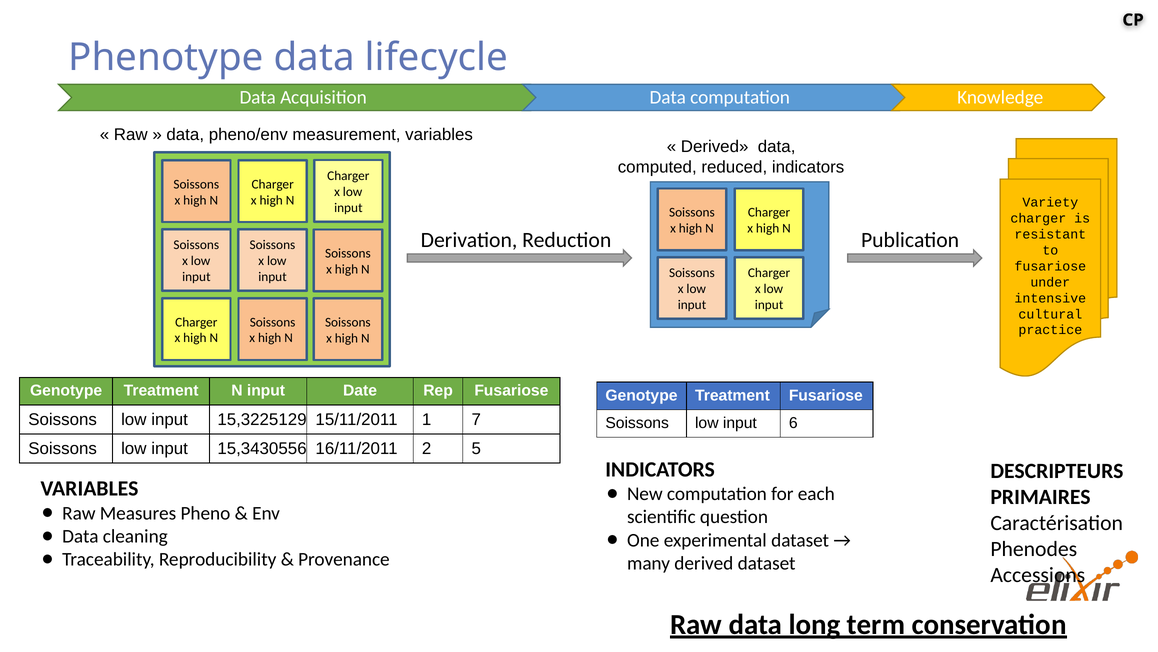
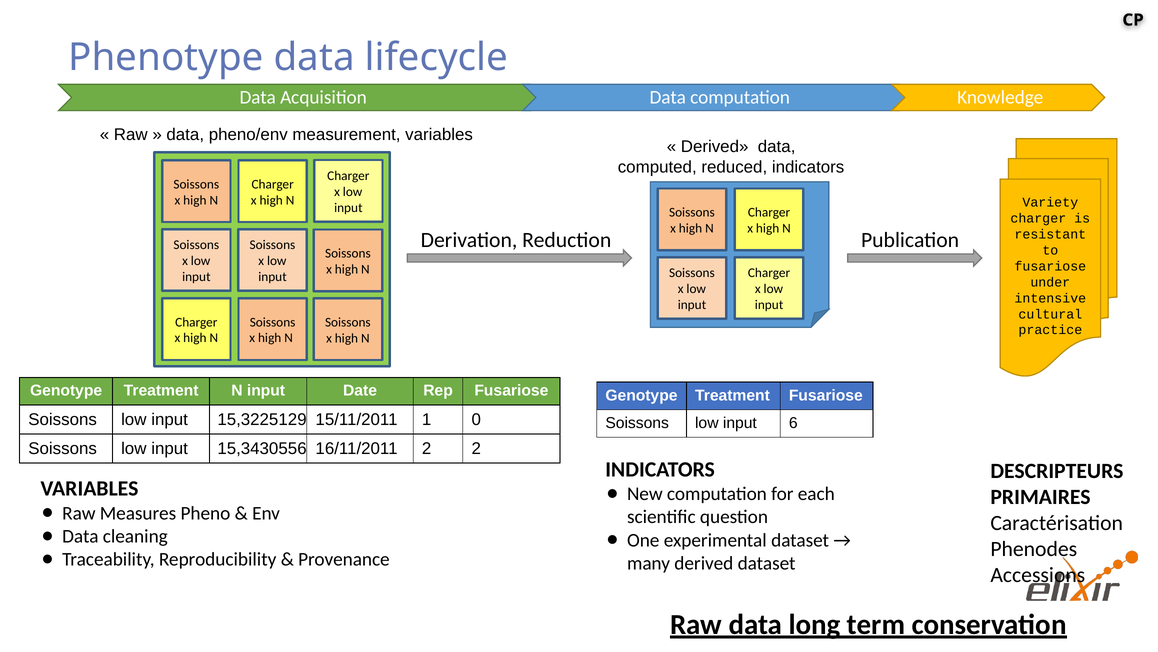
7: 7 -> 0 (476, 419)
2 5: 5 -> 2 (476, 448)
